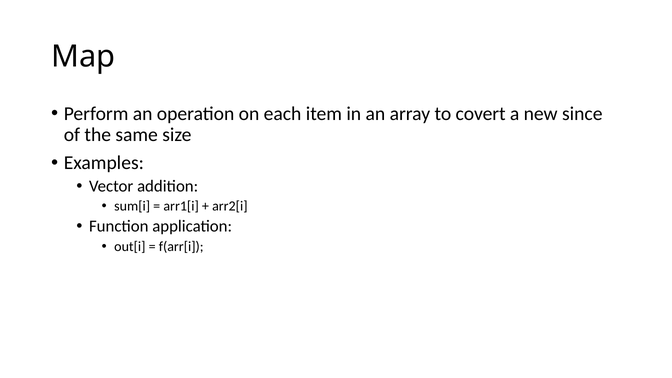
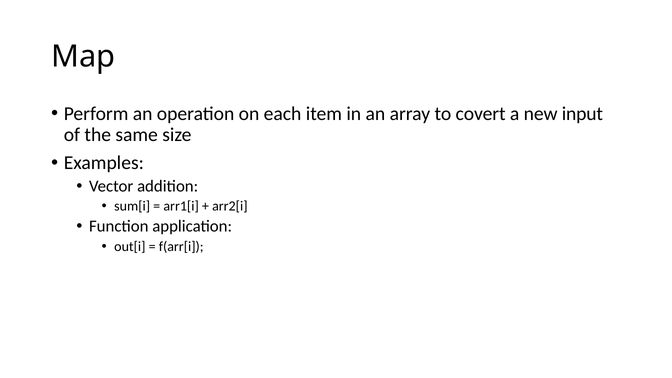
since: since -> input (582, 114)
